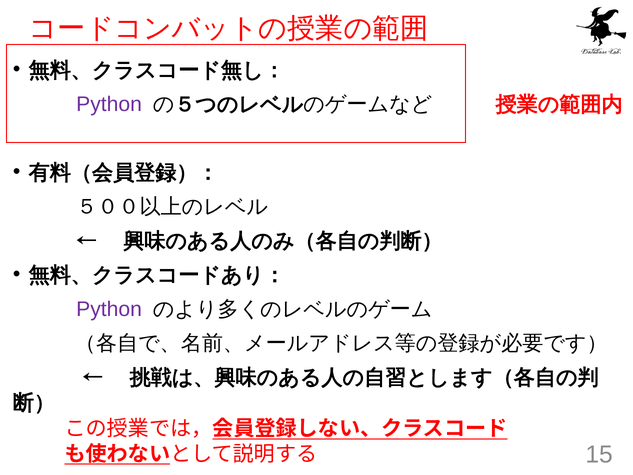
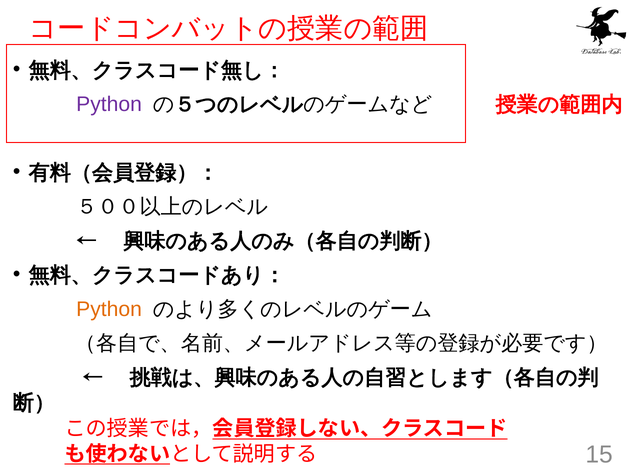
Python colour: purple -> orange (109, 309)
